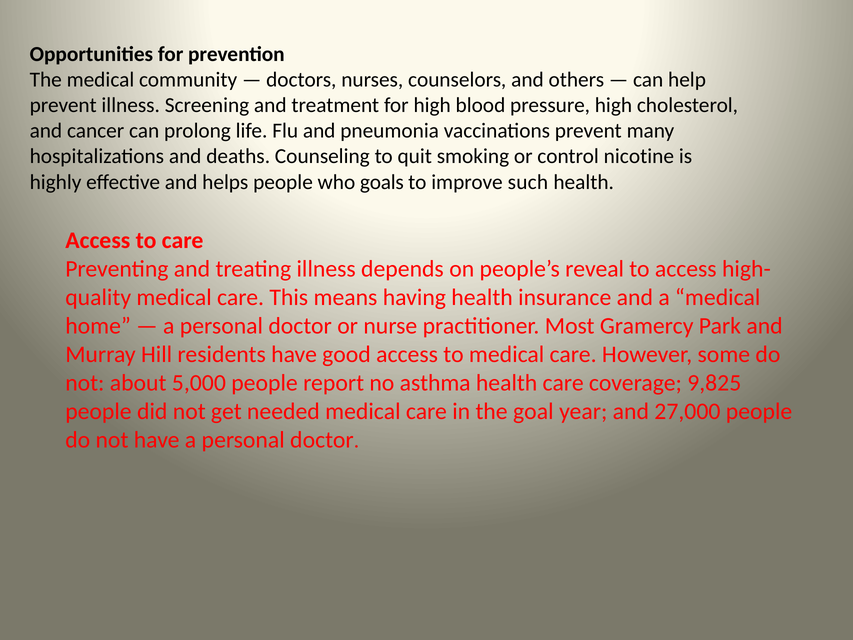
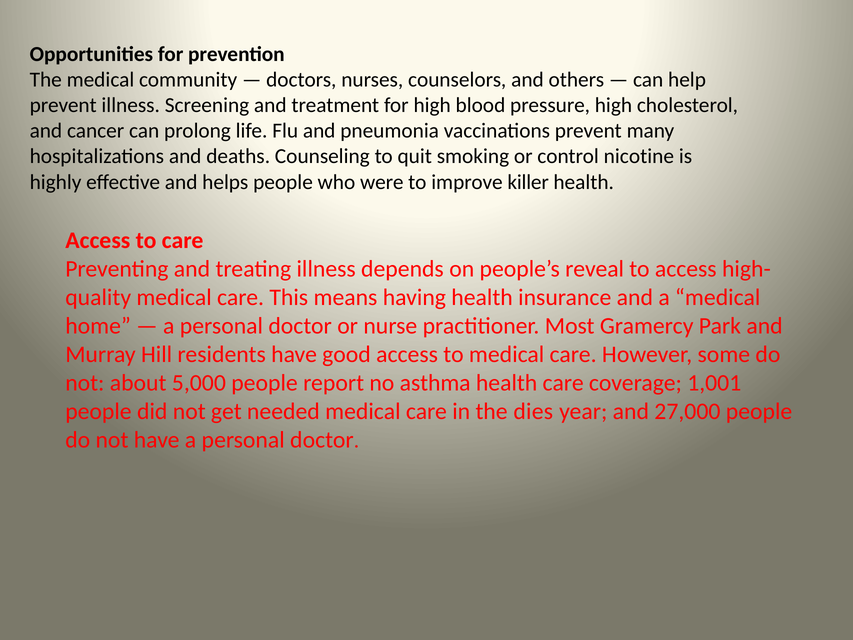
goals: goals -> were (382, 182)
such: such -> killer (528, 182)
9,825: 9,825 -> 1,001 (714, 383)
goal: goal -> dies (533, 411)
